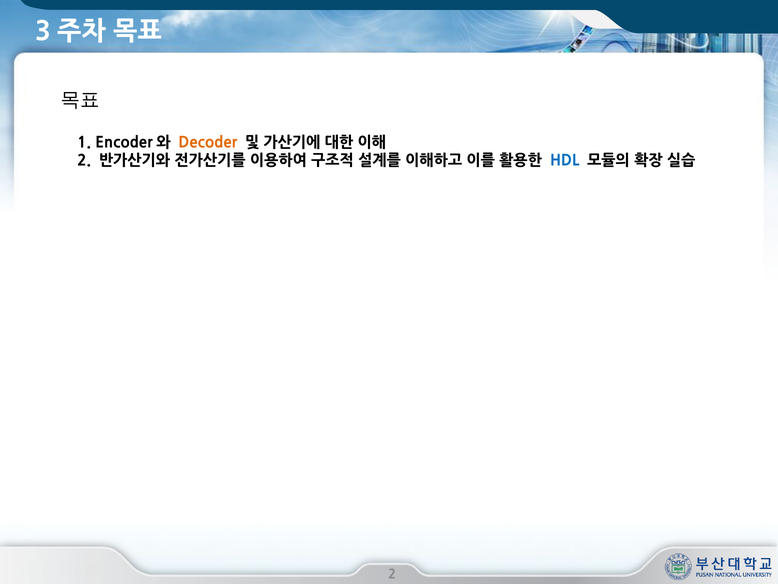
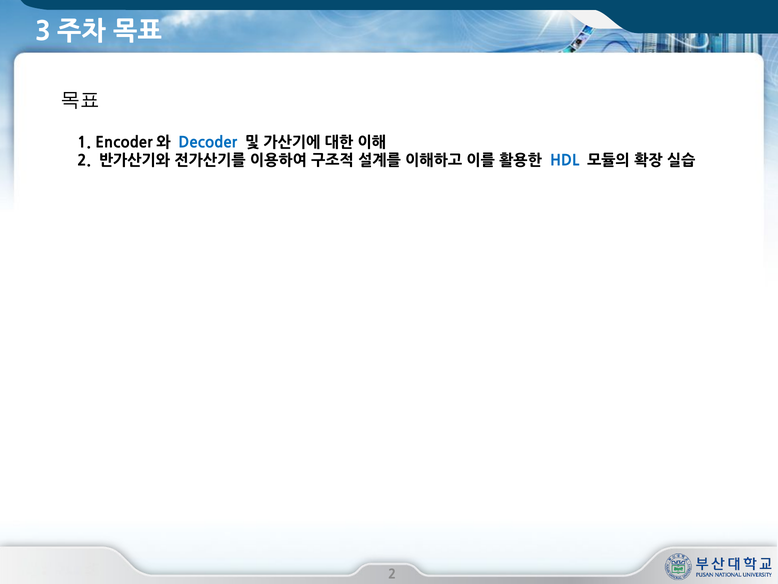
Decoder colour: orange -> blue (208, 143)
